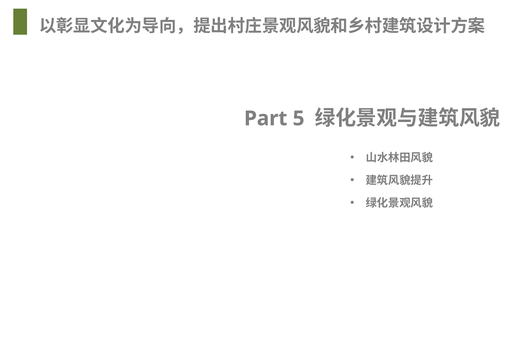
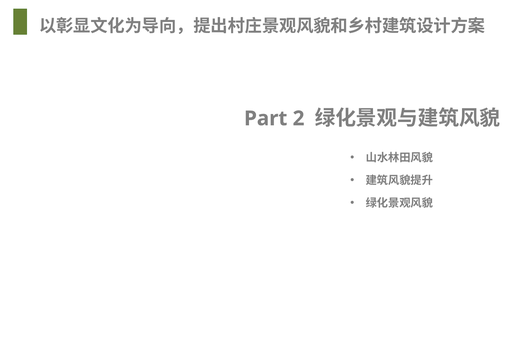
5: 5 -> 2 (299, 119)
